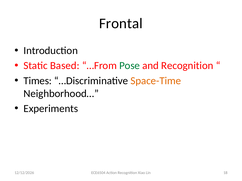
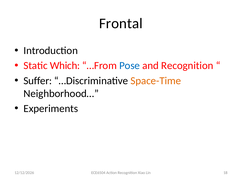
Based: Based -> Which (65, 66)
Pose colour: green -> blue (130, 66)
Times: Times -> Suffer (38, 81)
